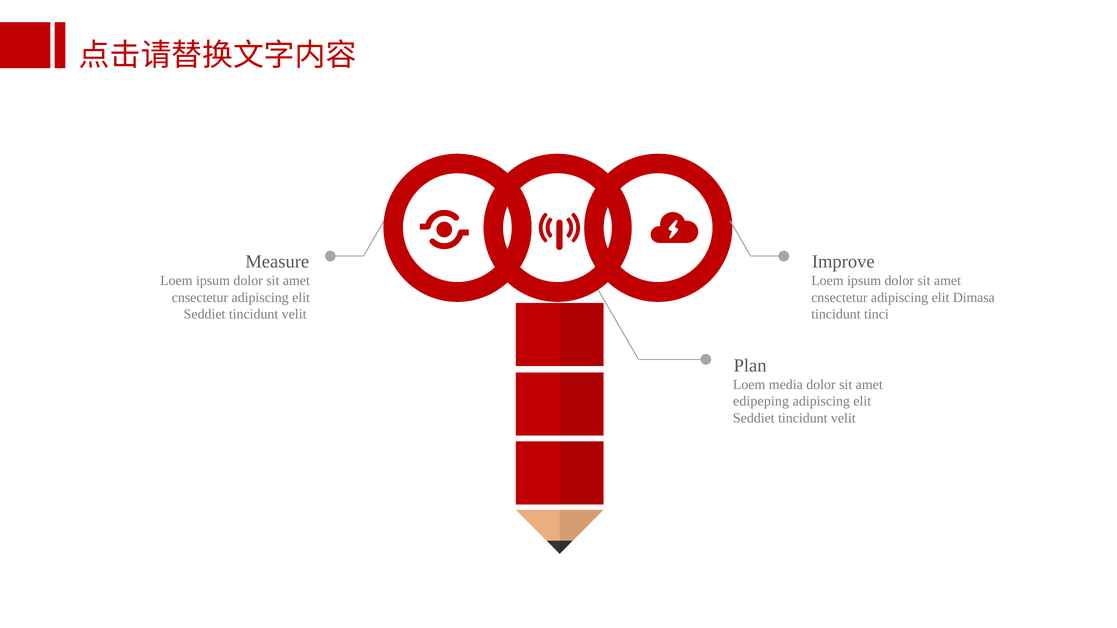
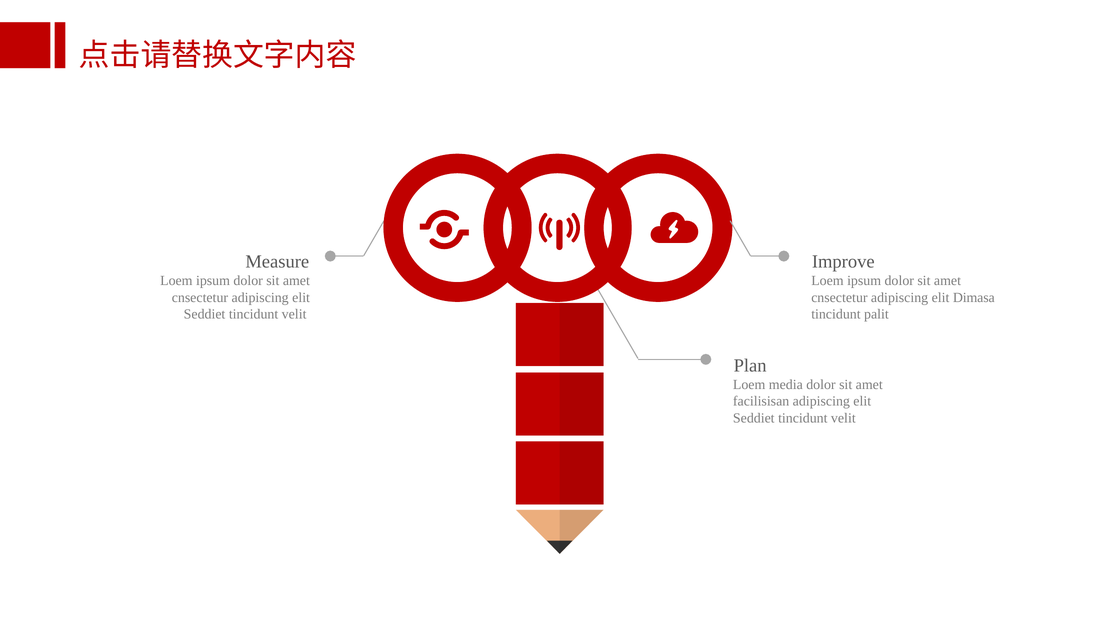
tinci: tinci -> palit (876, 314)
edipeping: edipeping -> facilisisan (761, 402)
